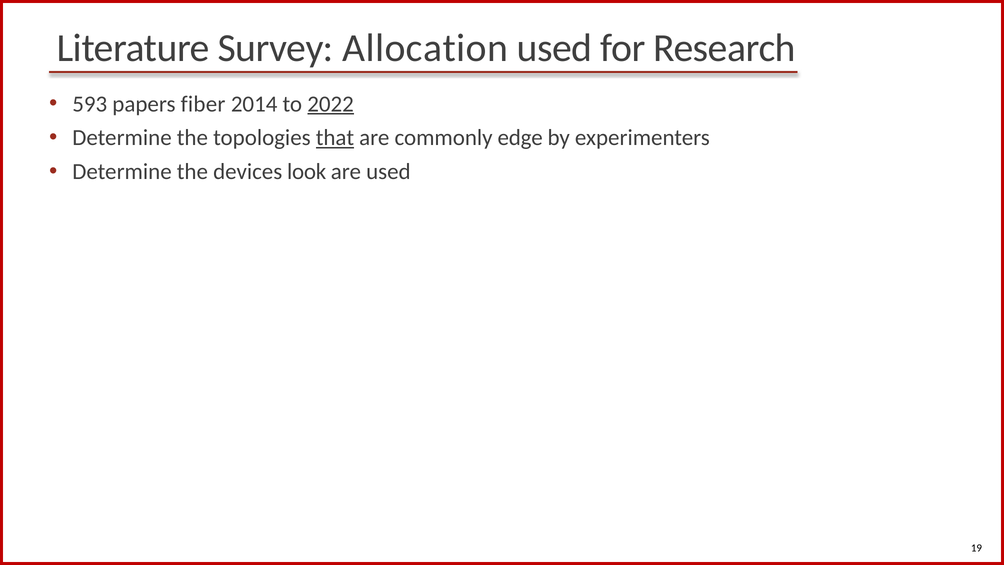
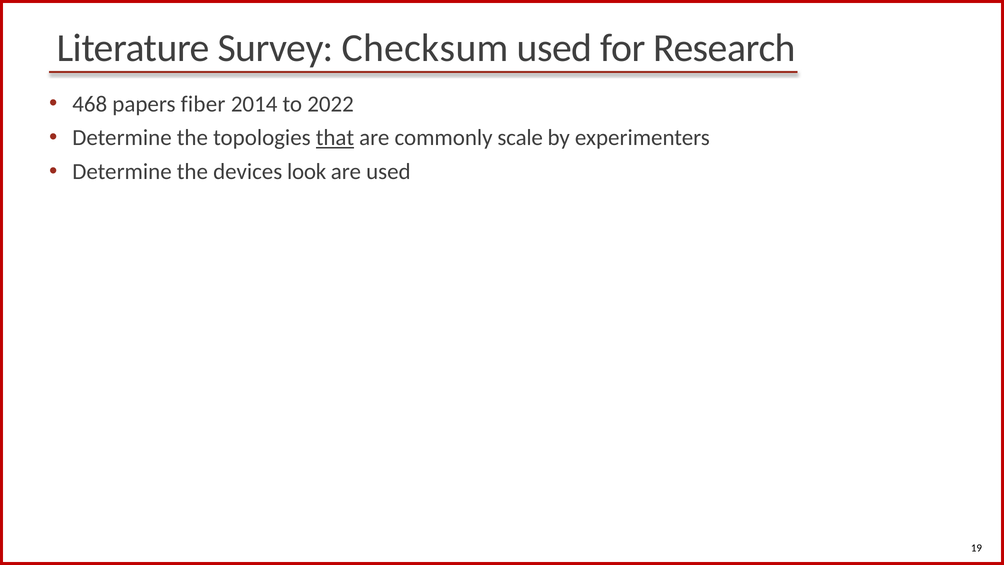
Allocation: Allocation -> Checksum (425, 48)
593: 593 -> 468 (90, 104)
2022 underline: present -> none (331, 104)
edge: edge -> scale (520, 138)
